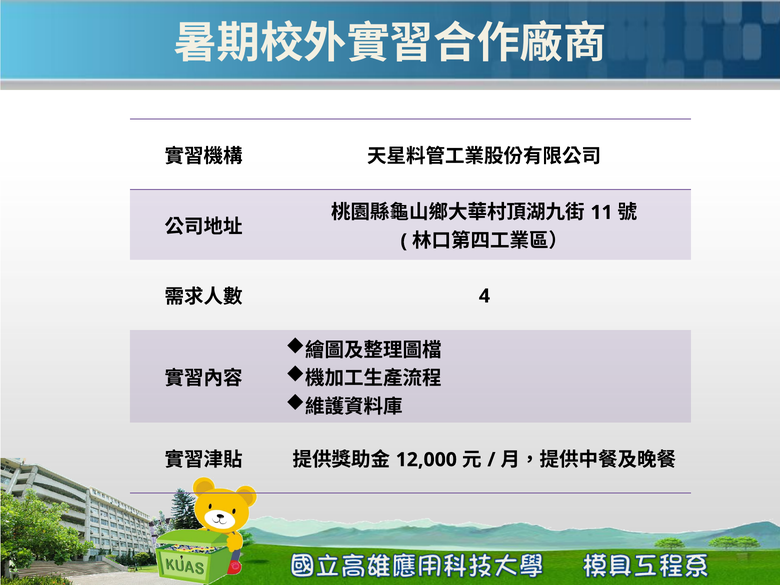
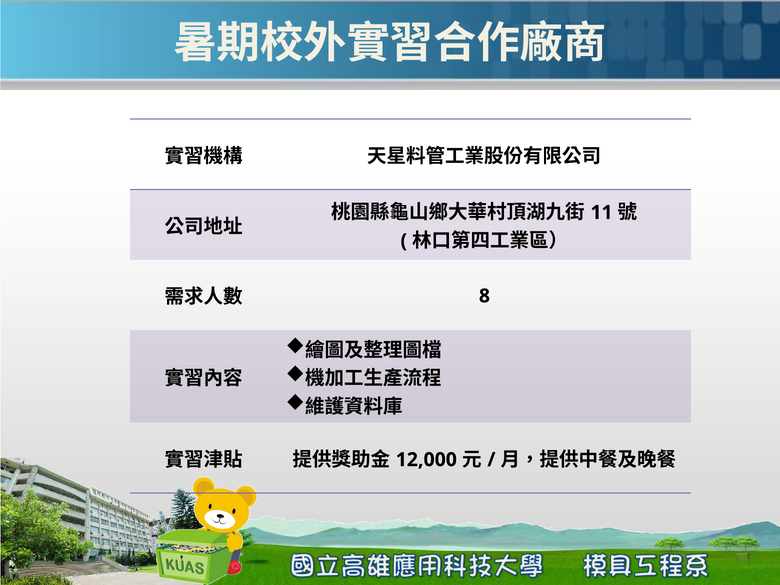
4: 4 -> 8 (484, 296)
